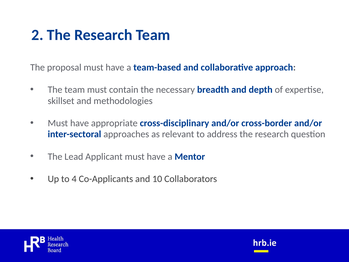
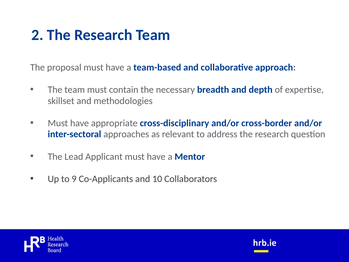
4: 4 -> 9 (74, 179)
